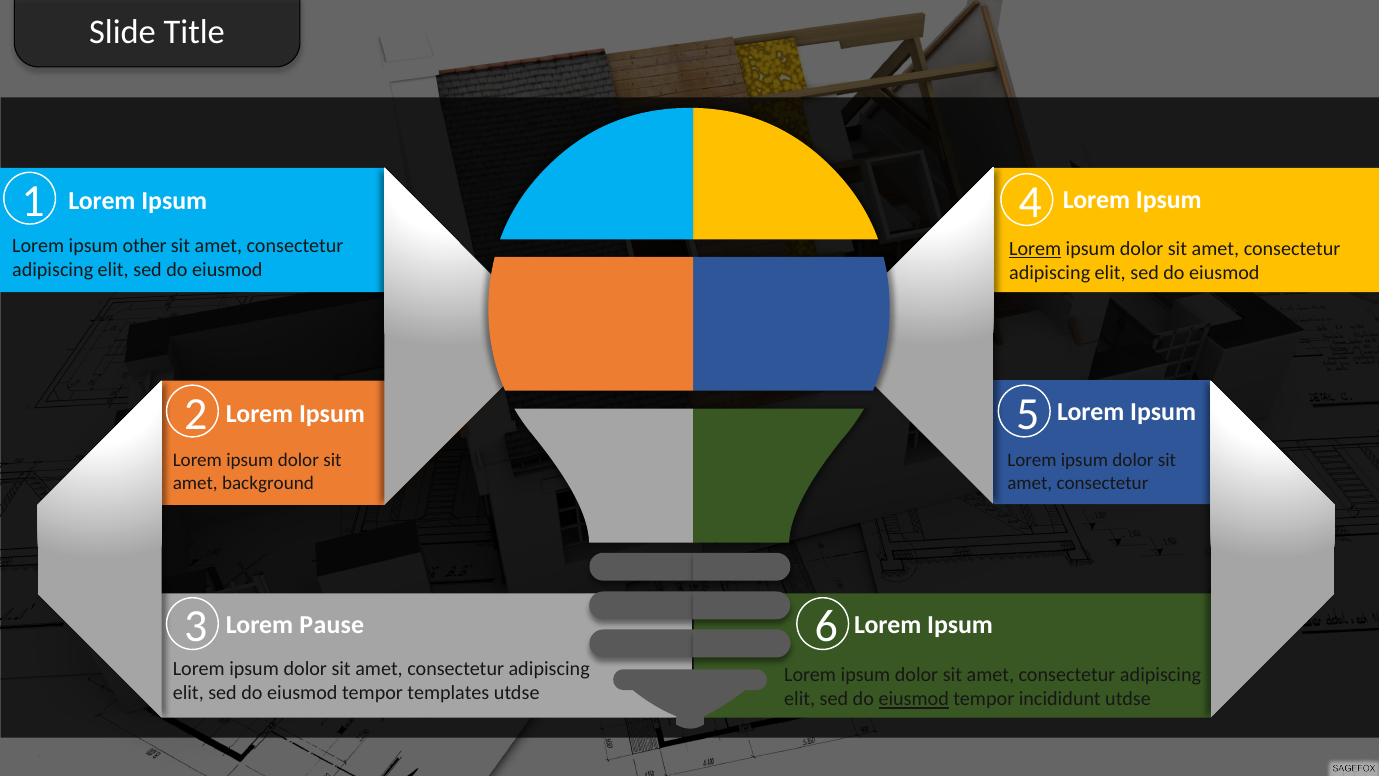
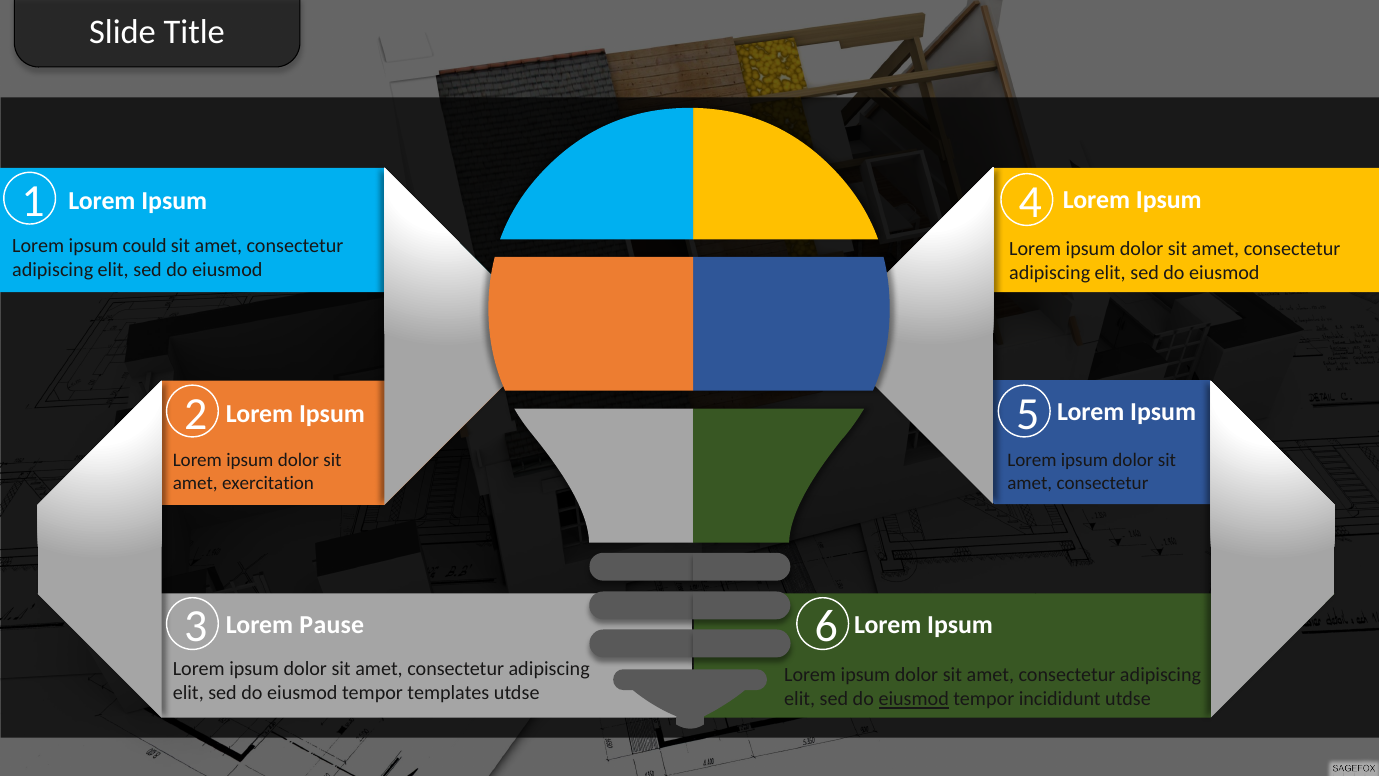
other: other -> could (145, 246)
Lorem underline: present -> none (1035, 249)
background: background -> exercitation (268, 483)
